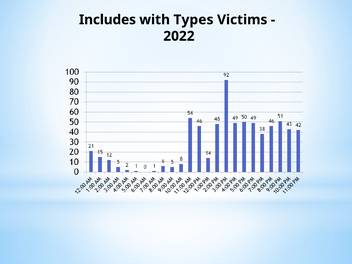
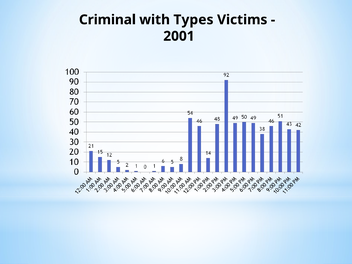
Includes: Includes -> Criminal (107, 20)
2022: 2022 -> 2001 (179, 36)
